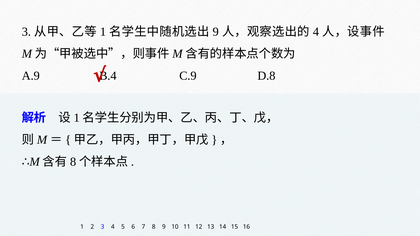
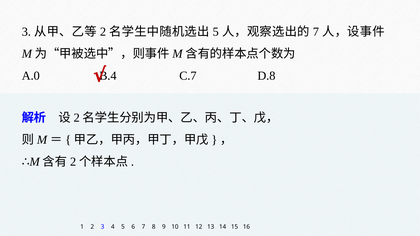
1: 1 -> 2 (103, 32)
9: 9 -> 5 (216, 32)
4: 4 -> 7 (316, 32)
A.9: A.9 -> A.0 (31, 76)
C.9: C.9 -> C.7 (188, 76)
1: 1 -> 2 (77, 118)
8: 8 -> 2 (73, 162)
